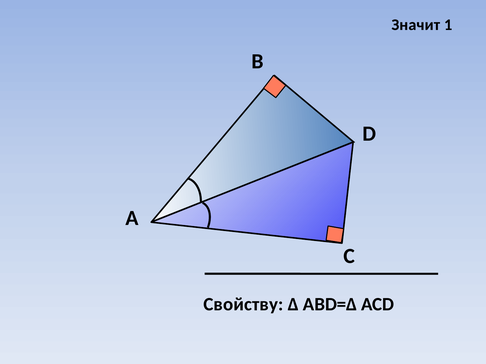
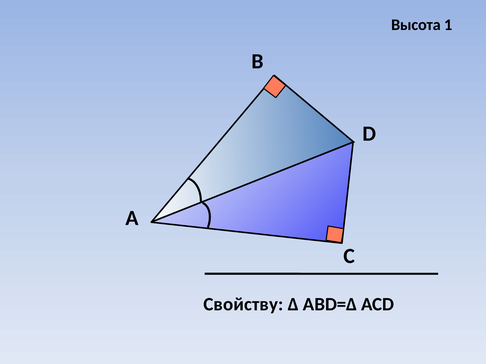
Значит: Значит -> Высота (416, 25)
